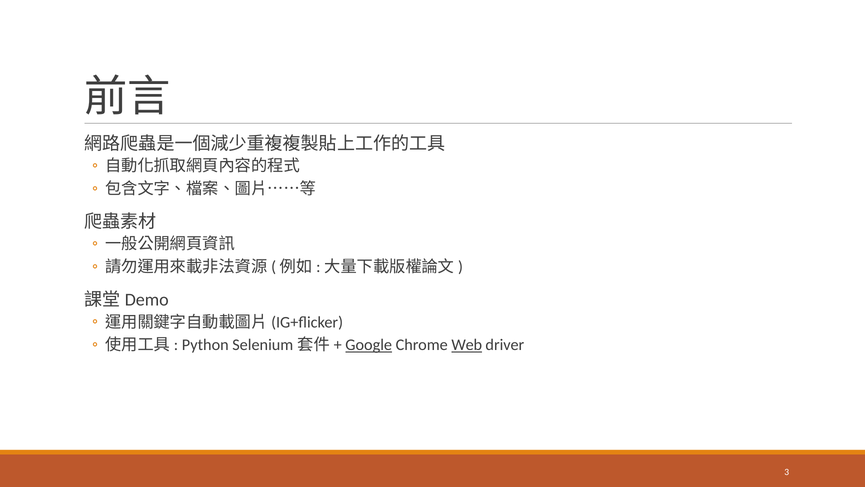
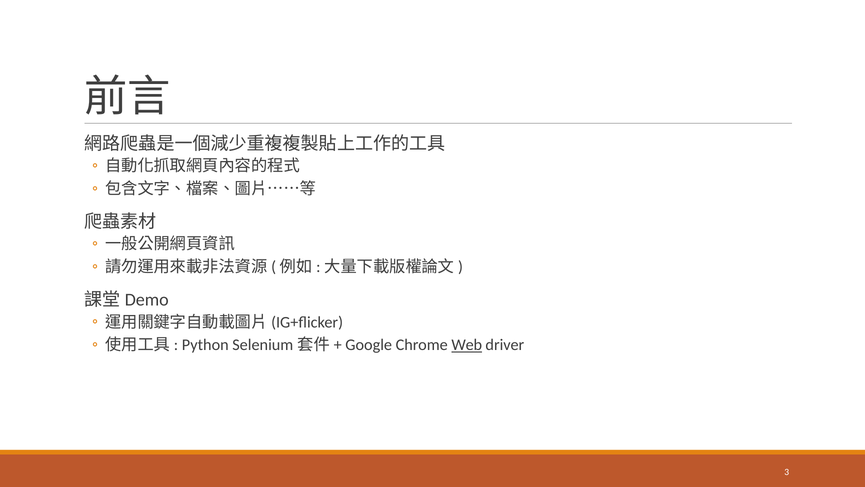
Google underline: present -> none (369, 345)
